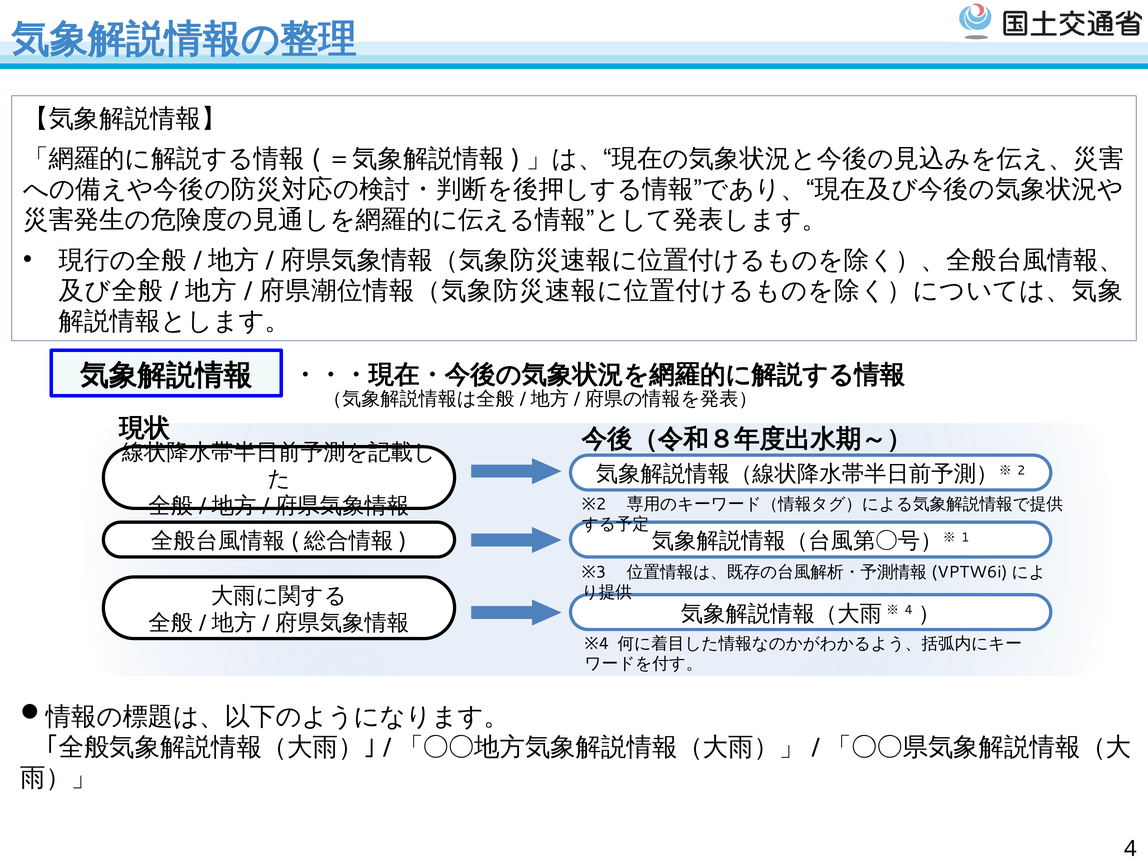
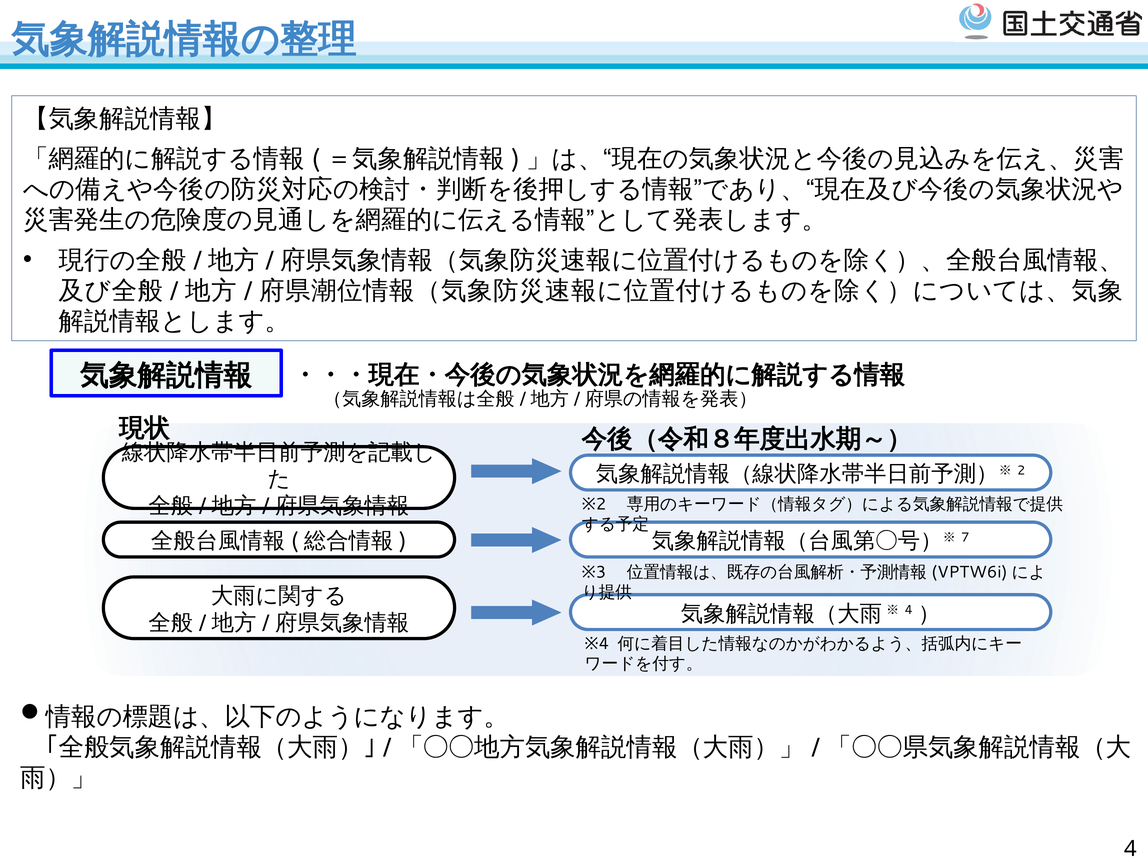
1: 1 -> 7 (965, 538)
